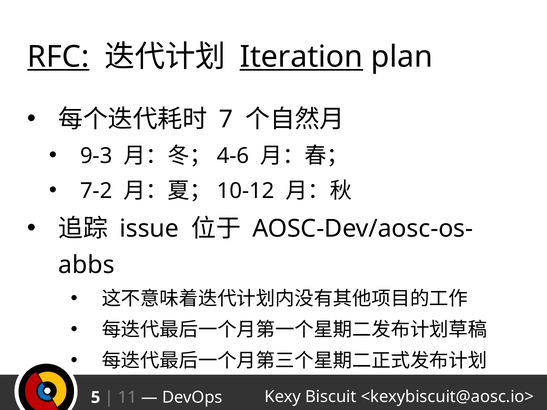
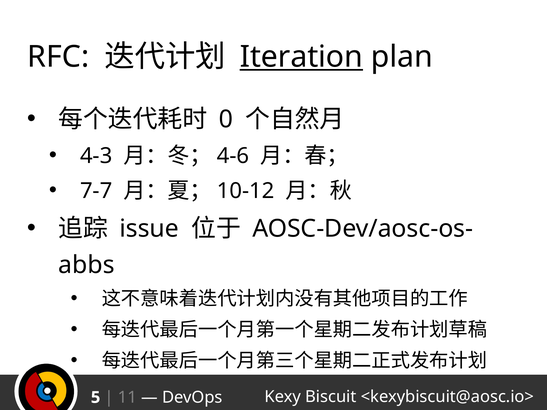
RFC underline: present -> none (58, 57)
7: 7 -> 0 (226, 119)
9-3: 9-3 -> 4-3 (96, 156)
7-2: 7-2 -> 7-7 (96, 191)
